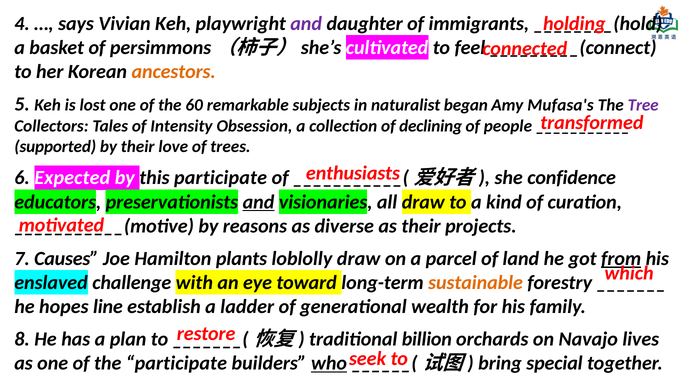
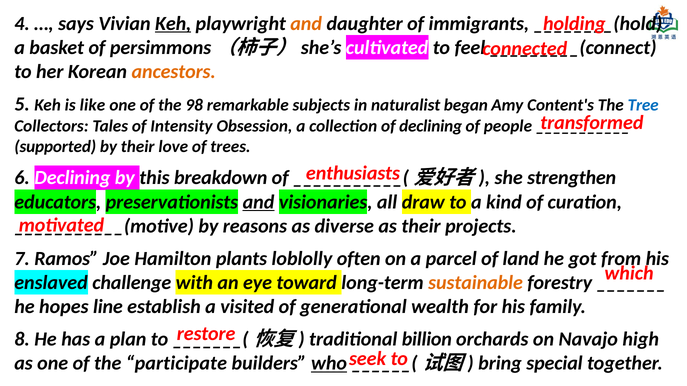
Keh underline: none -> present (173, 23)
and colour: purple -> orange (306, 23)
lost: lost -> like (92, 105)
60: 60 -> 98 (194, 105)
Mufasa's: Mufasa's -> Content's (561, 105)
Tree colour: purple -> blue (643, 105)
6 Expected: Expected -> Declining (72, 178)
this participate: participate -> breakdown (221, 178)
confidence: confidence -> strengthen (572, 178)
Causes: Causes -> Ramos (66, 259)
loblolly draw: draw -> often (359, 259)
from underline: present -> none (621, 259)
ladder: ladder -> visited (247, 307)
lives: lives -> high (641, 340)
